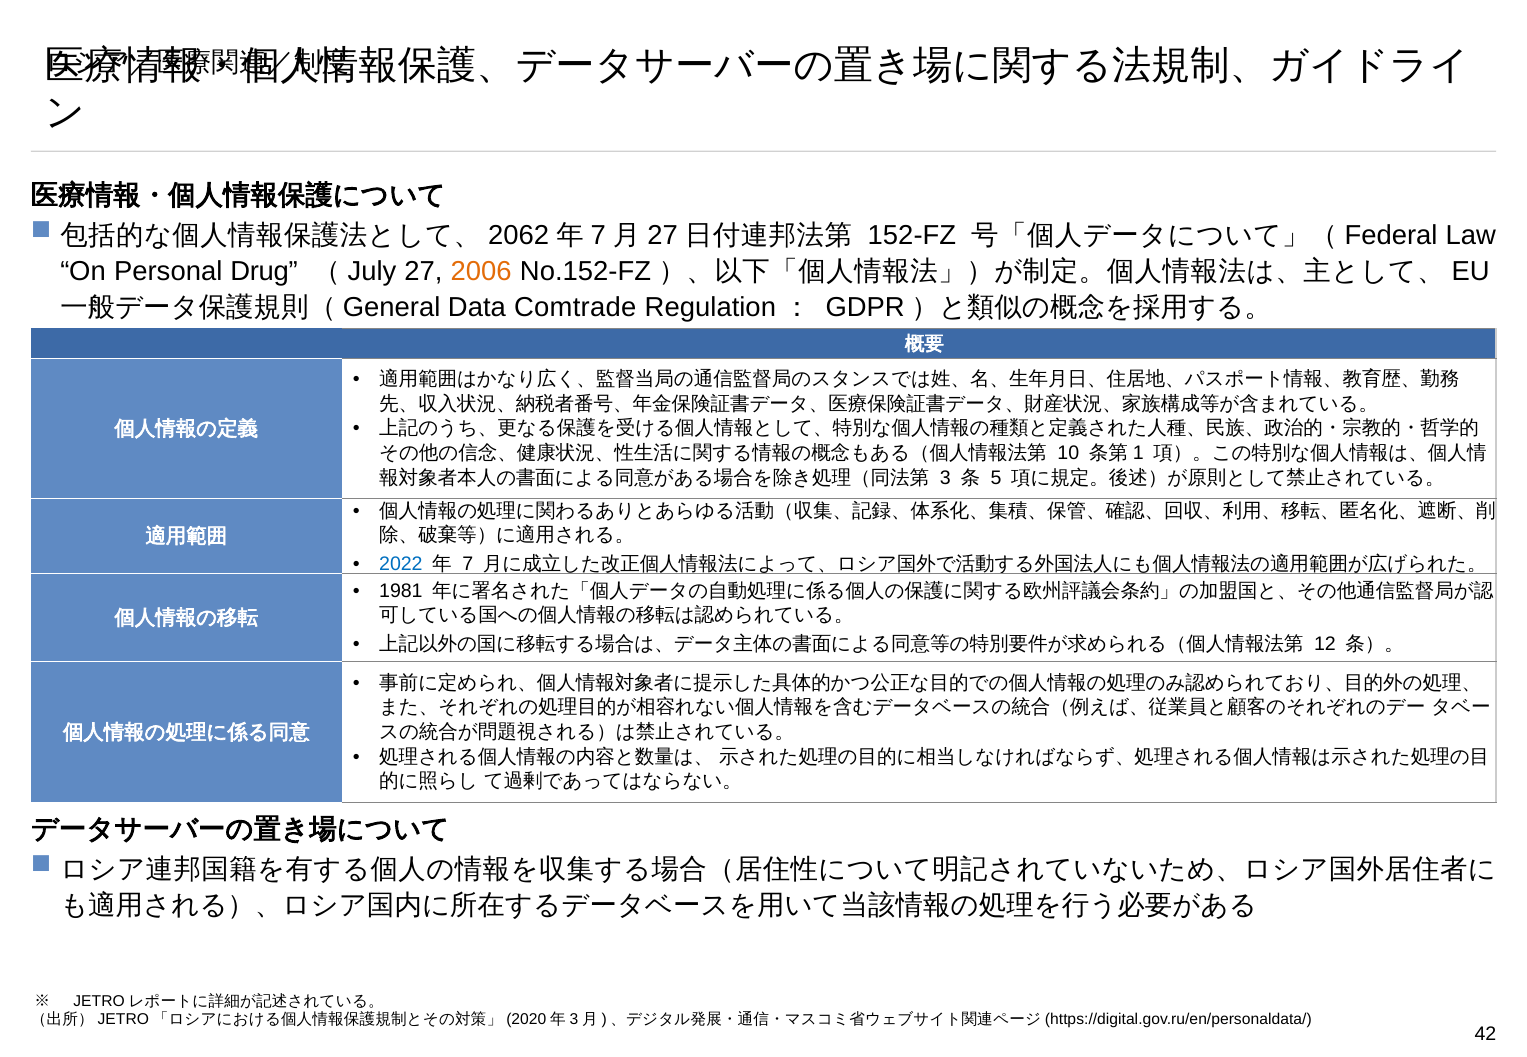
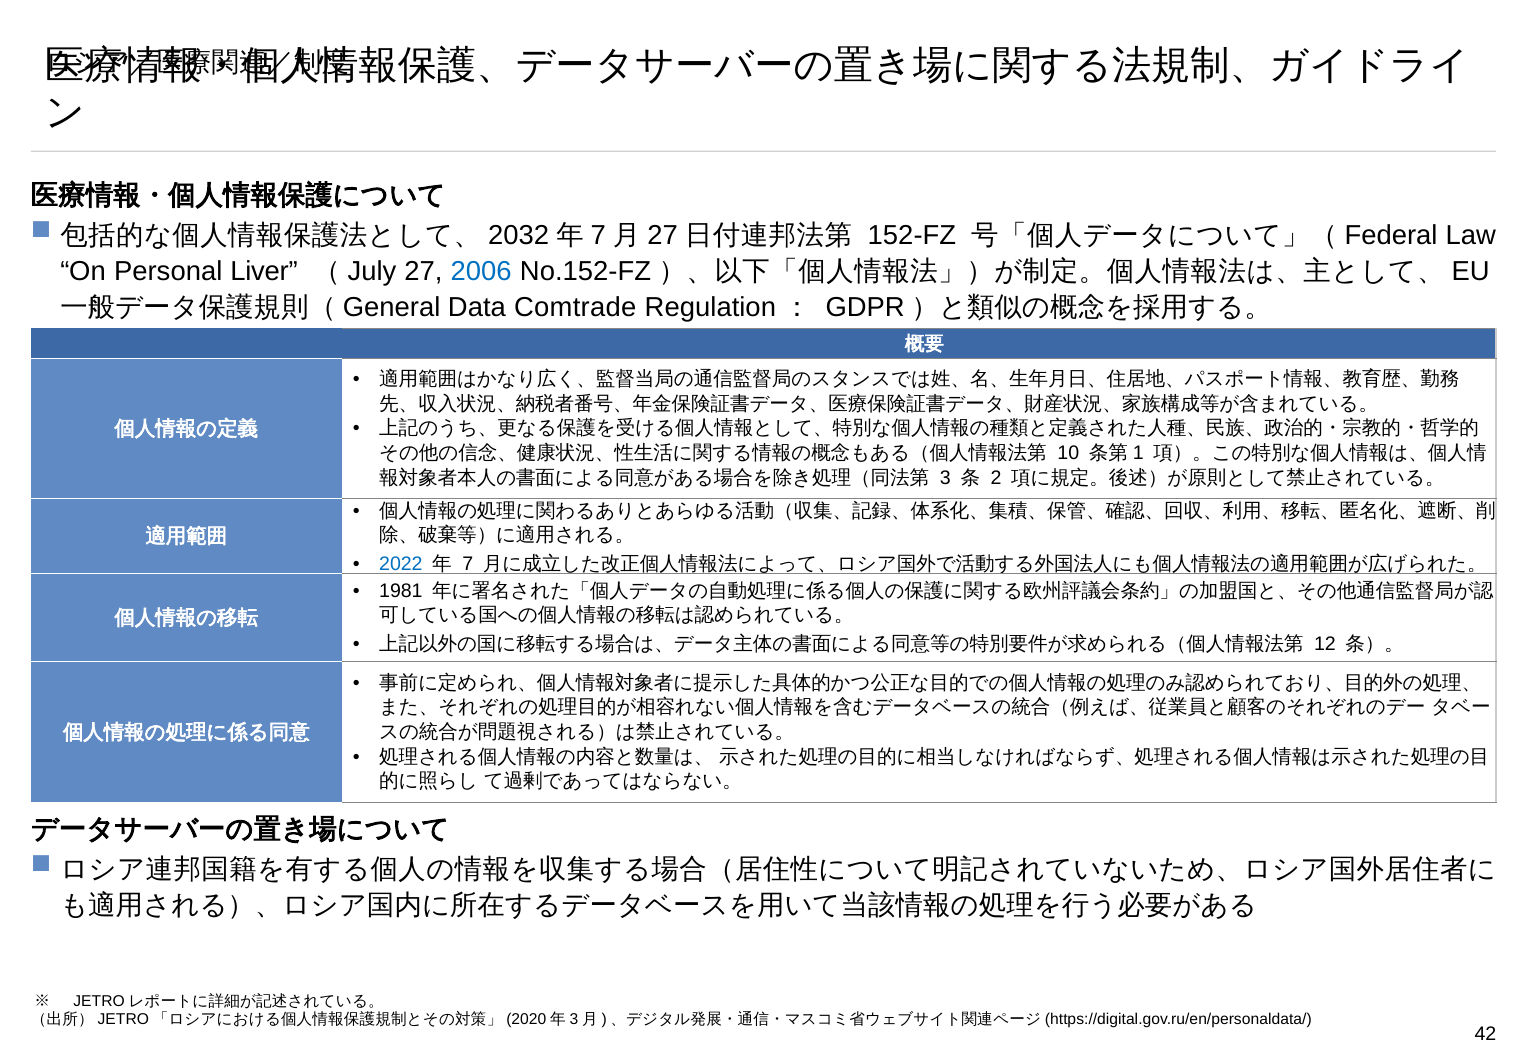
2062: 2062 -> 2032 (519, 235)
Drug: Drug -> Liver (264, 271)
2006 colour: orange -> blue (481, 271)
5: 5 -> 2 (996, 478)
